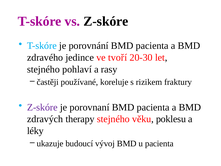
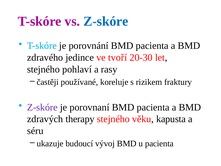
Z-skóre colour: black -> blue (106, 21)
poklesu: poklesu -> kapusta (171, 119)
léky: léky -> séru (35, 131)
